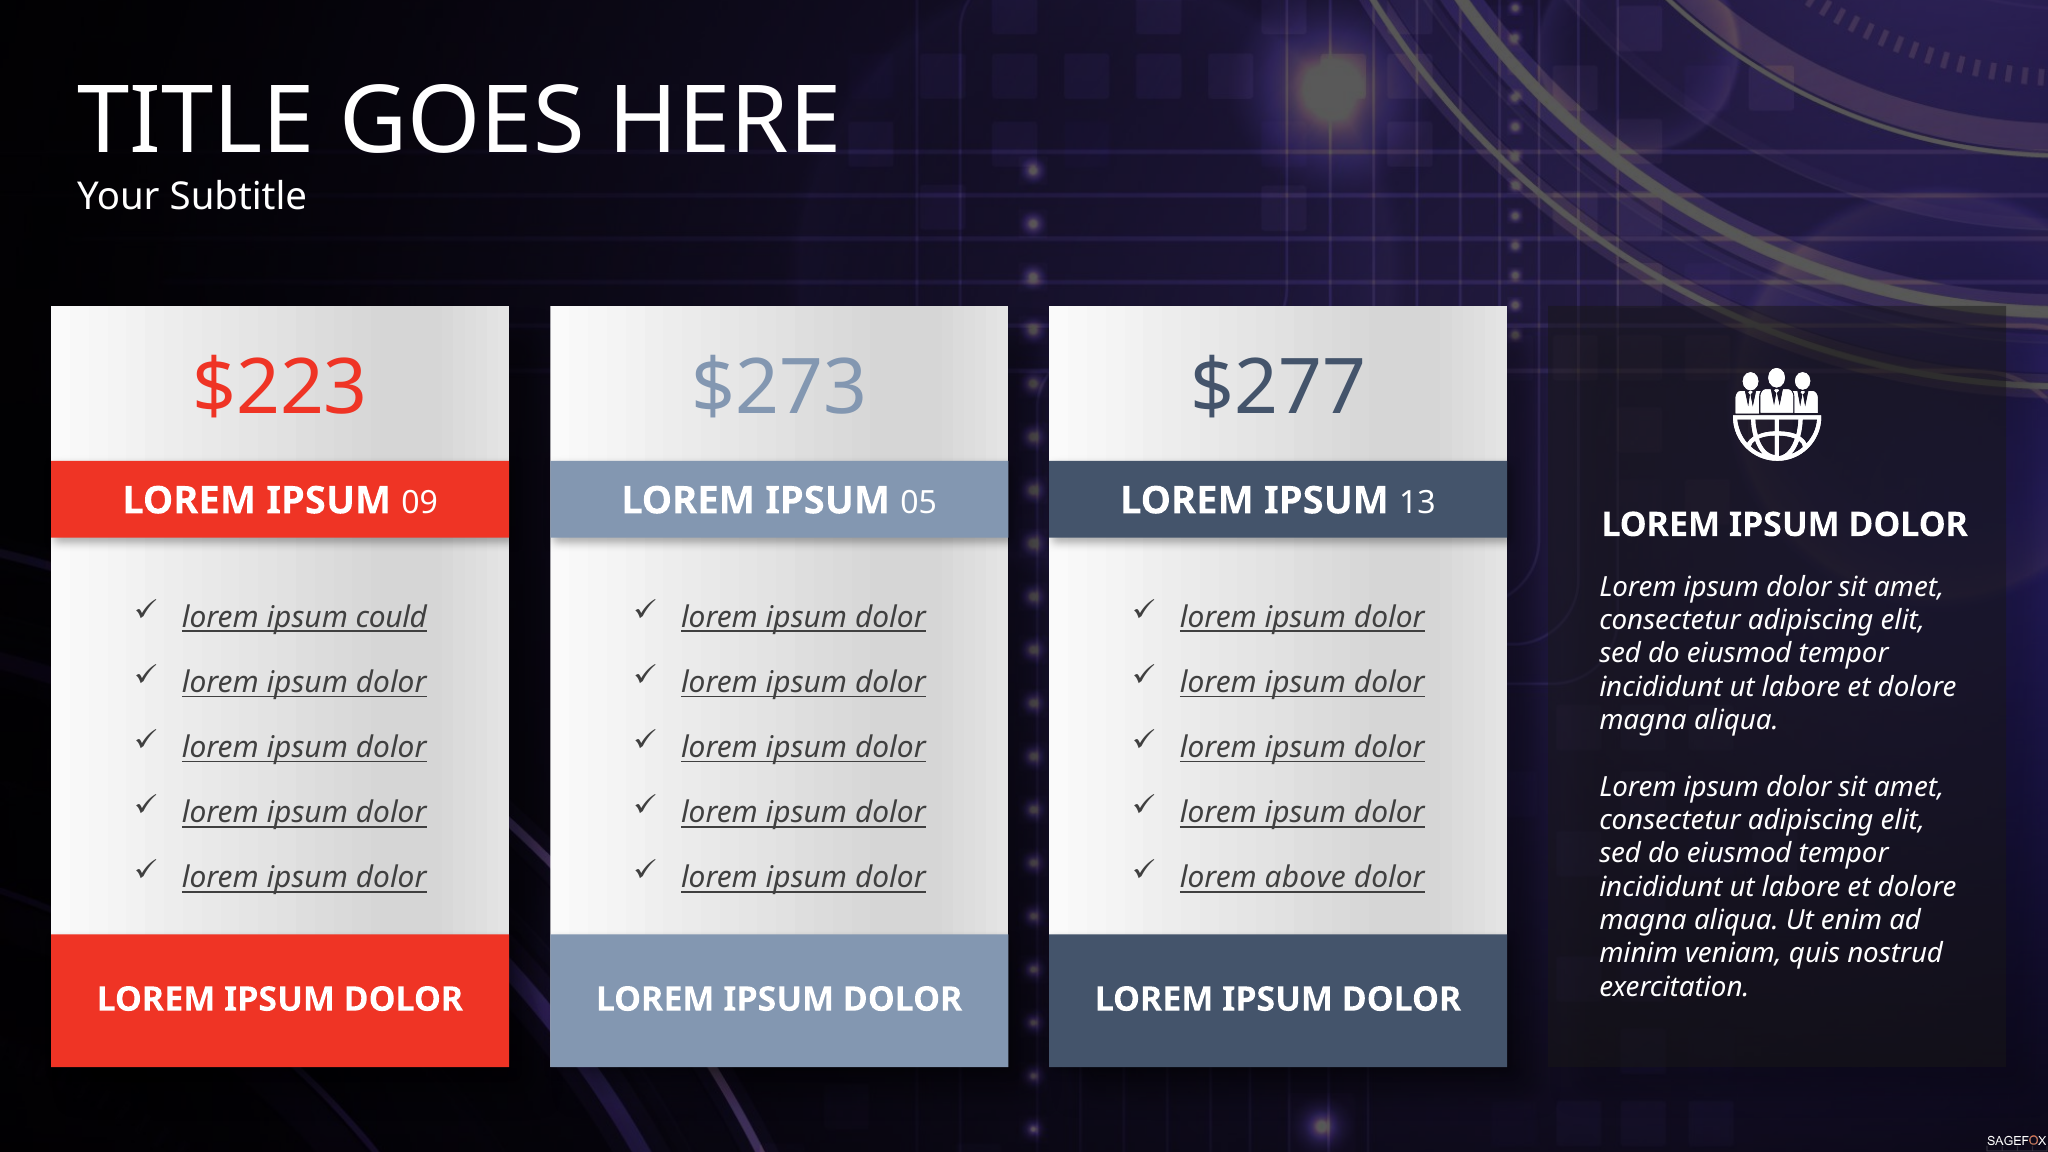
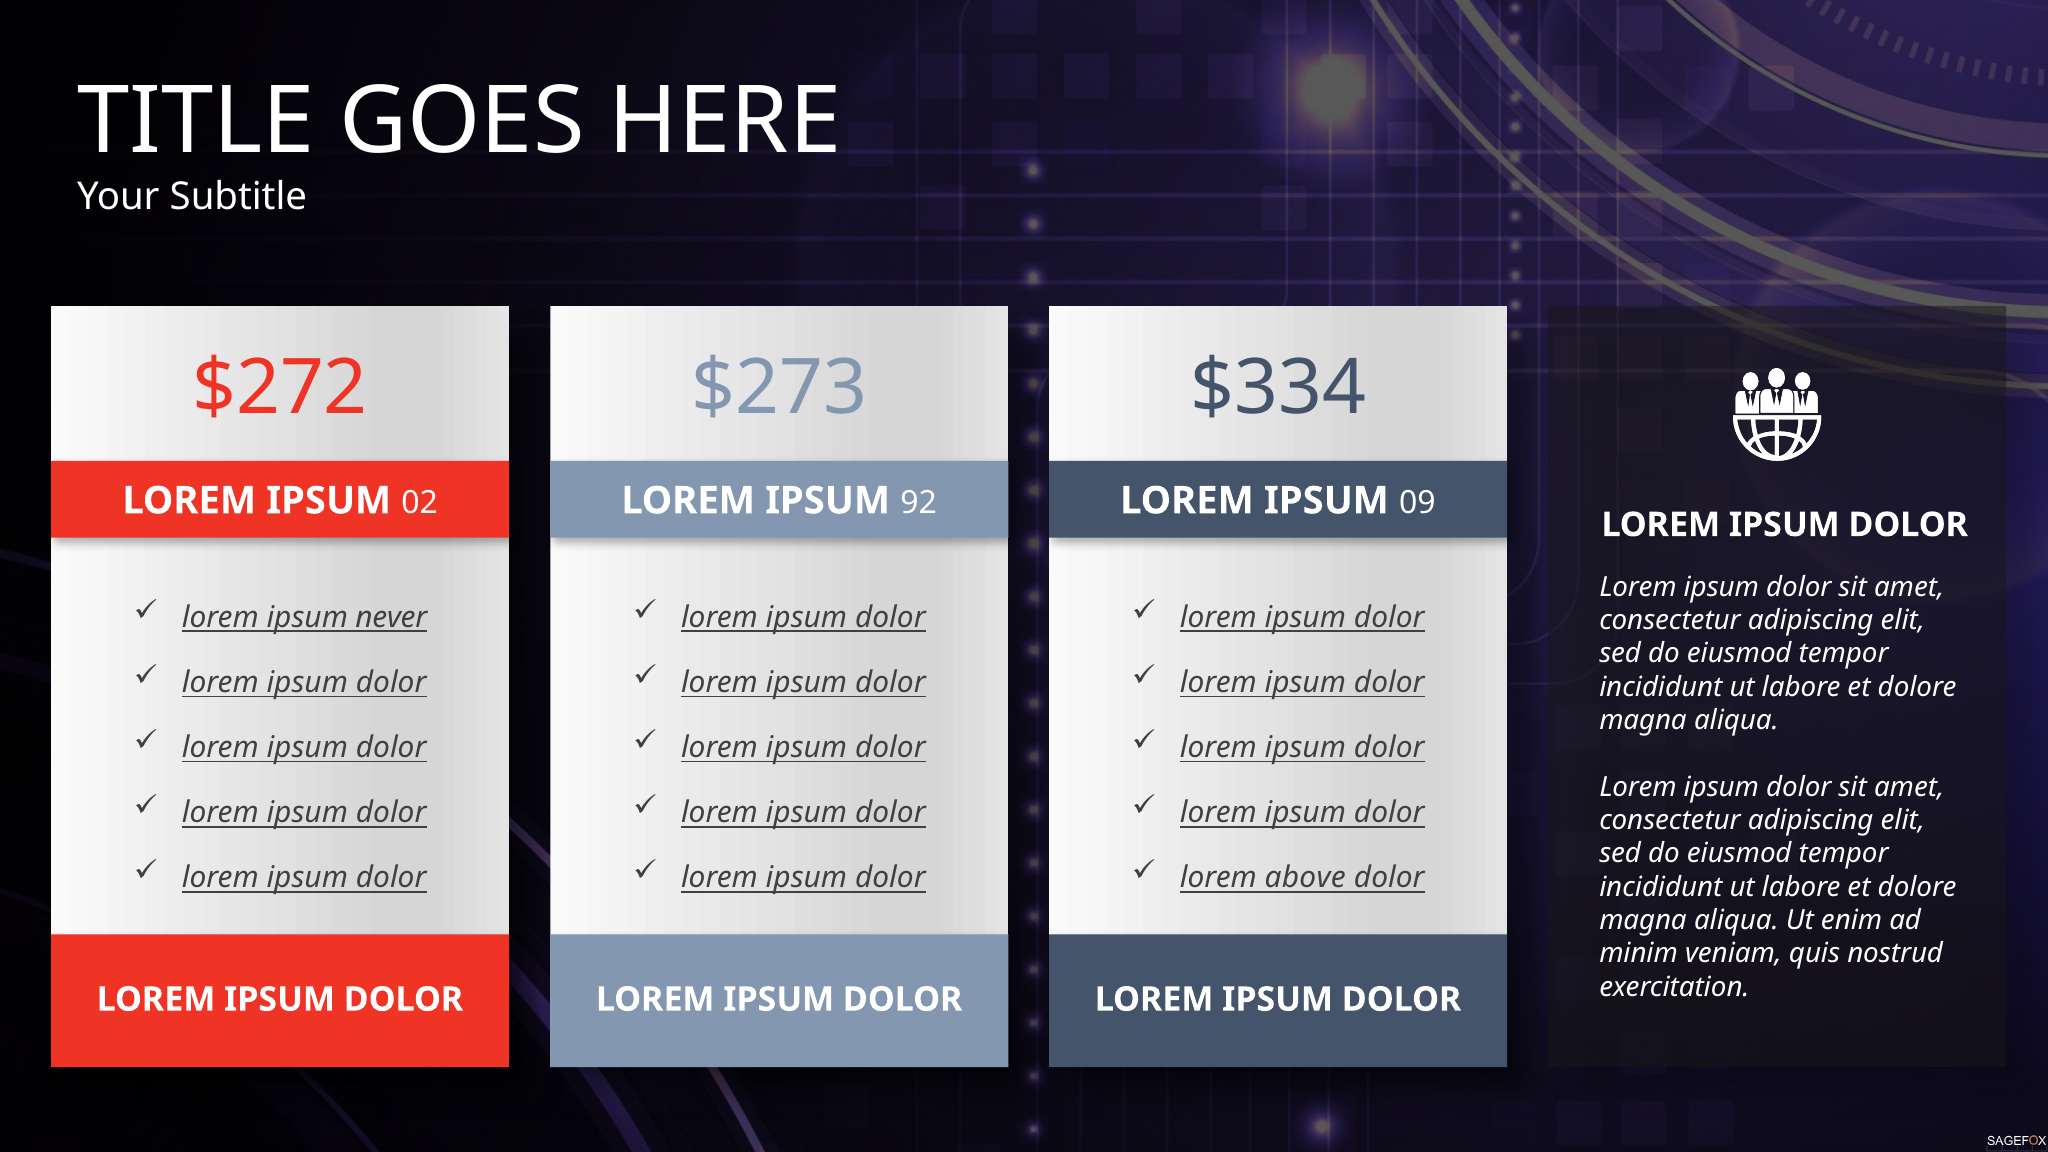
$223: $223 -> $272 (280, 388)
$277: $277 -> $334 (1278, 388)
09: 09 -> 02 (420, 503)
05: 05 -> 92 (919, 503)
13: 13 -> 09 (1417, 503)
could: could -> never (391, 617)
